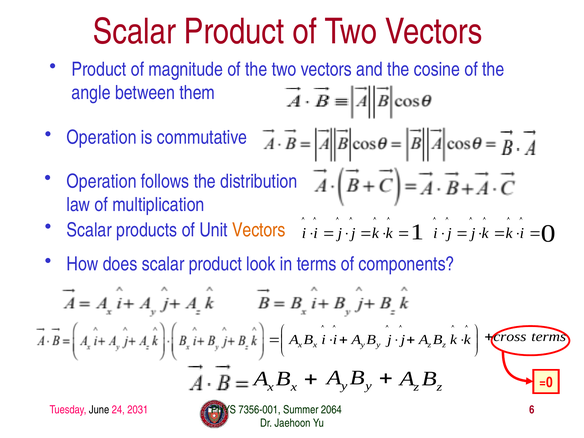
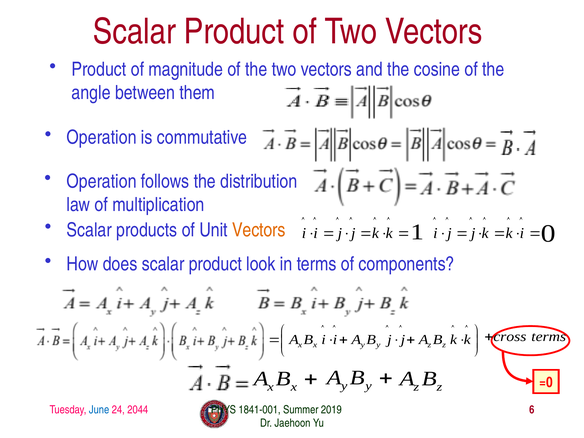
June colour: black -> blue (99, 410)
2031: 2031 -> 2044 (138, 410)
7356-001: 7356-001 -> 1841-001 (260, 410)
2064: 2064 -> 2019 (331, 410)
